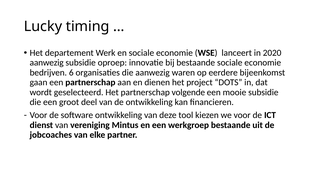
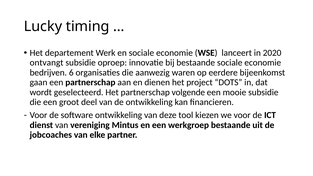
aanwezig: aanwezig -> ontvangt (47, 63)
